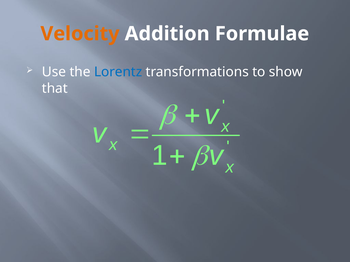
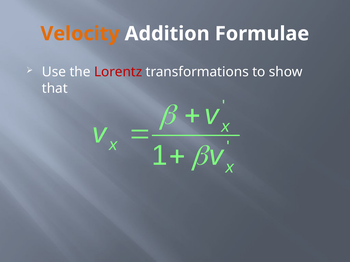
Lorentz colour: blue -> red (118, 72)
